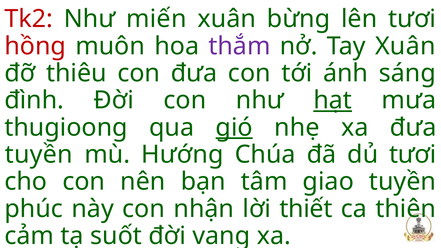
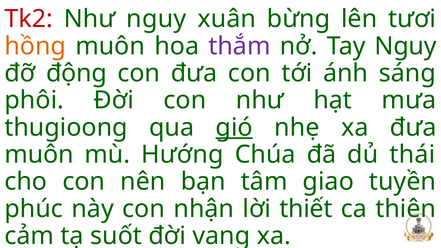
Như miến: miến -> nguy (156, 19)
hồng colour: red -> orange (35, 46)
Tay Xuân: Xuân -> Nguy (406, 46)
thiêu: thiêu -> động (76, 73)
đình: đình -> phôi (34, 100)
hạt underline: present -> none (333, 100)
tuyền: tuyền -> muôn (39, 155)
dủ tươi: tươi -> thái (413, 155)
